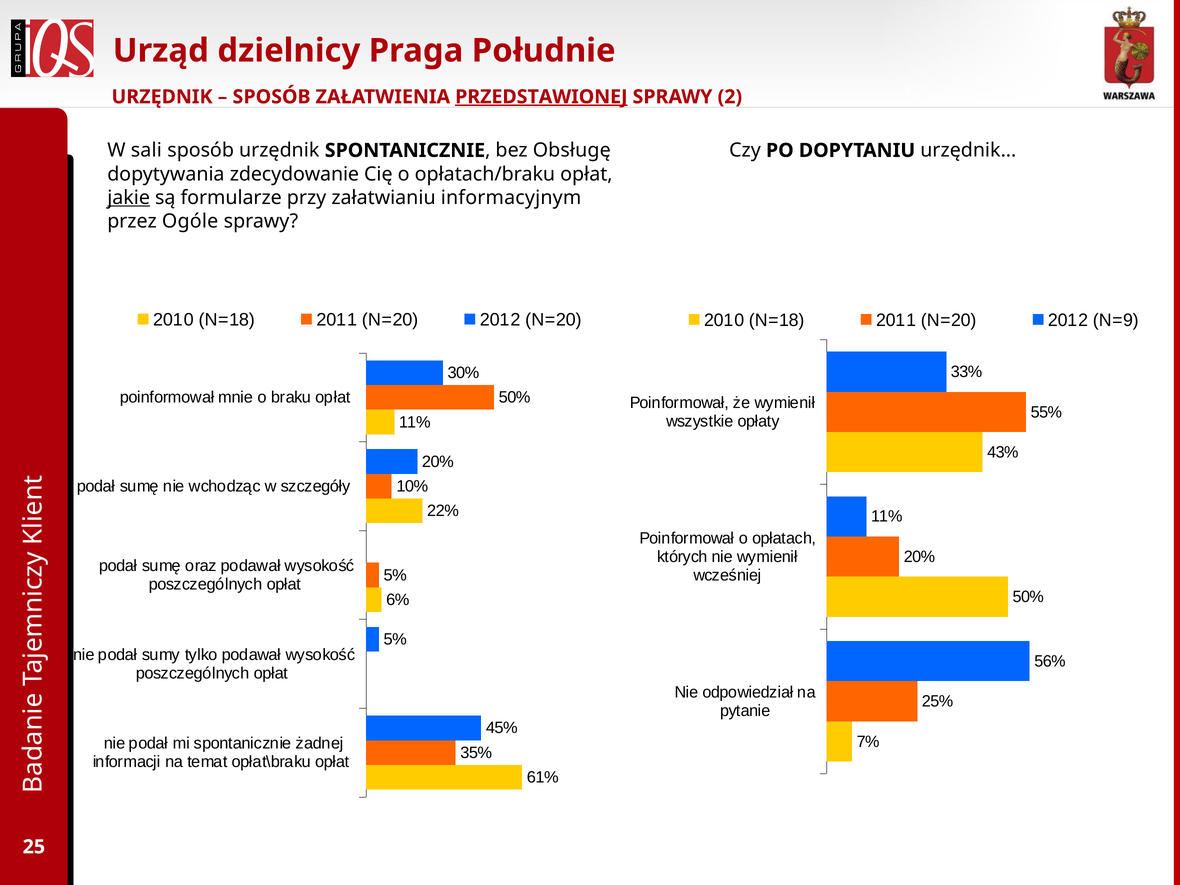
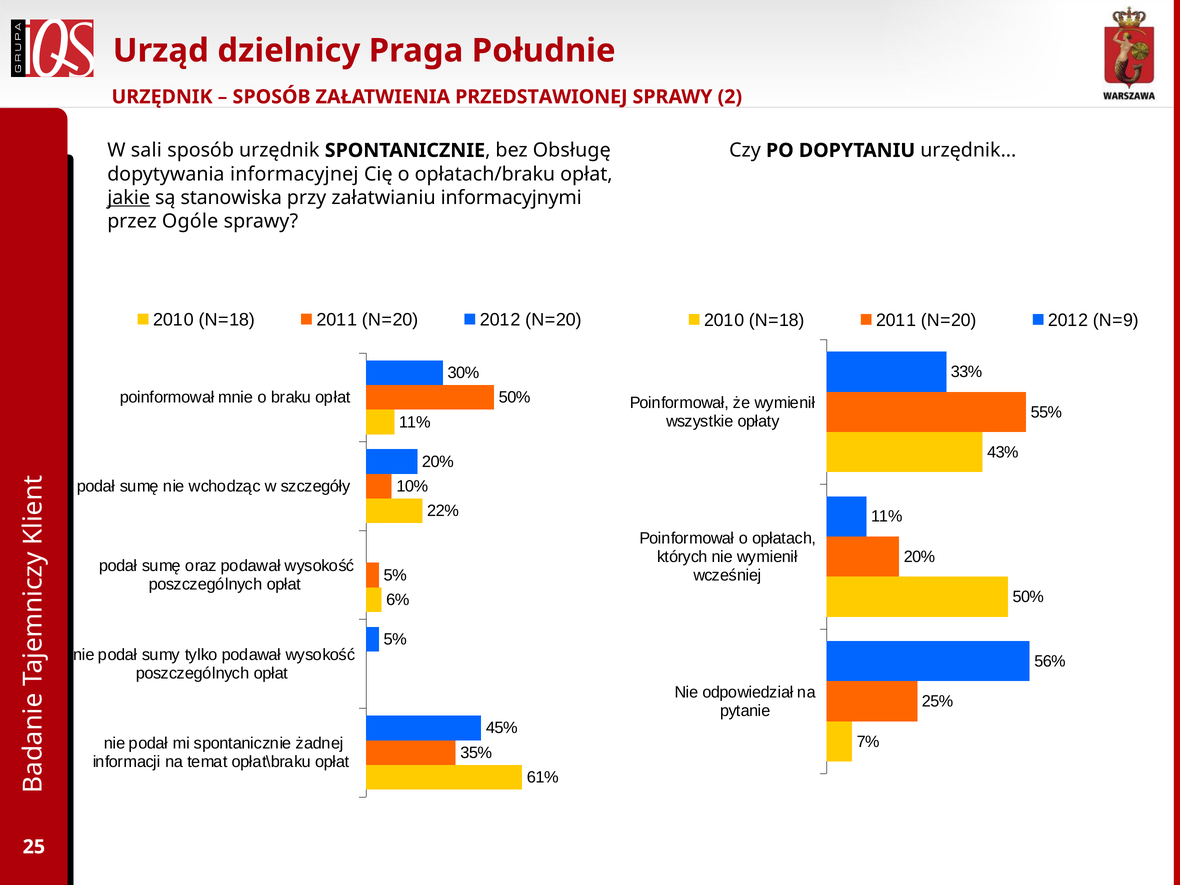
PRZEDSTAWIONEJ underline: present -> none (541, 97)
zdecydowanie: zdecydowanie -> informacyjnej (294, 174)
formularze: formularze -> stanowiska (231, 198)
informacyjnym: informacyjnym -> informacyjnymi (511, 198)
